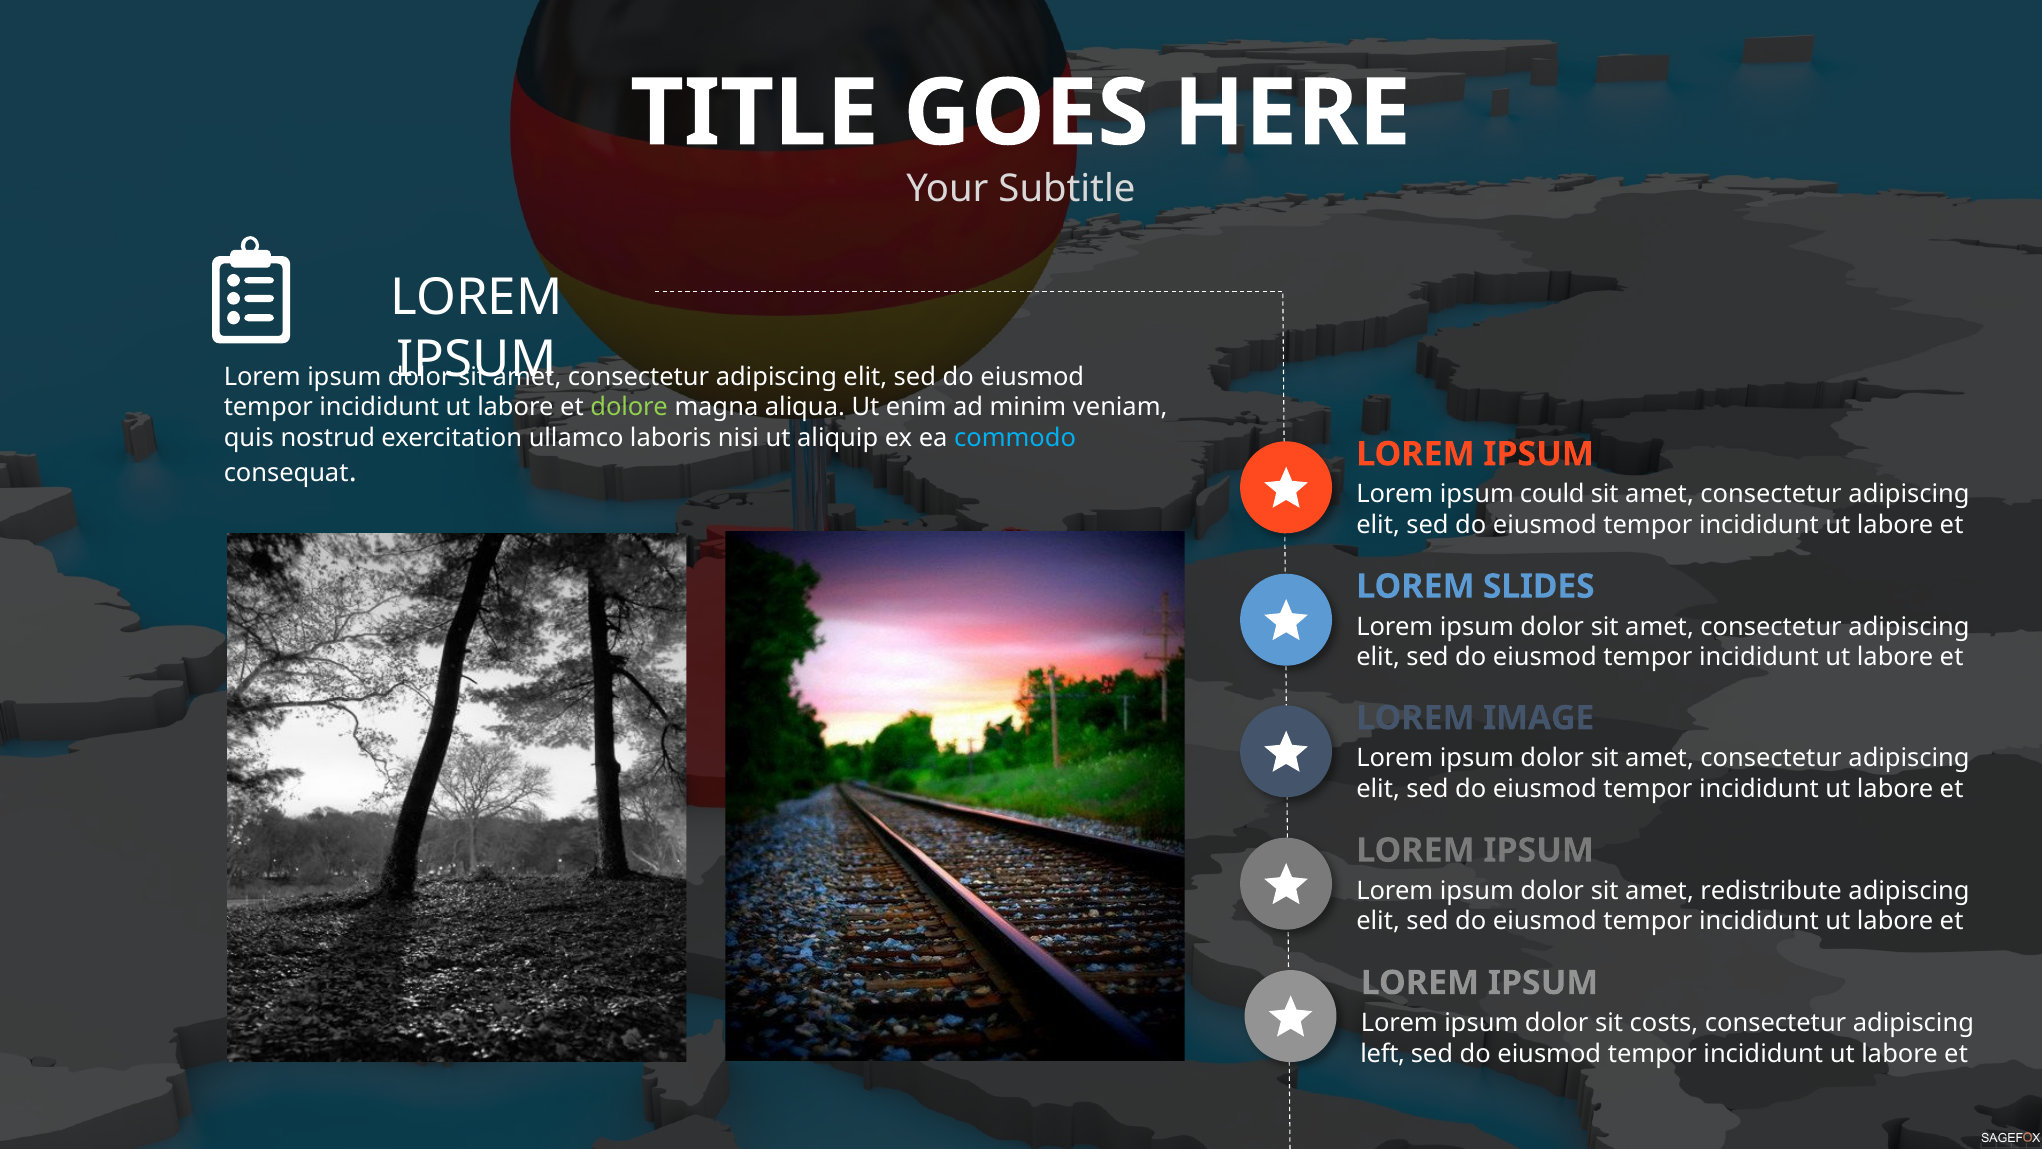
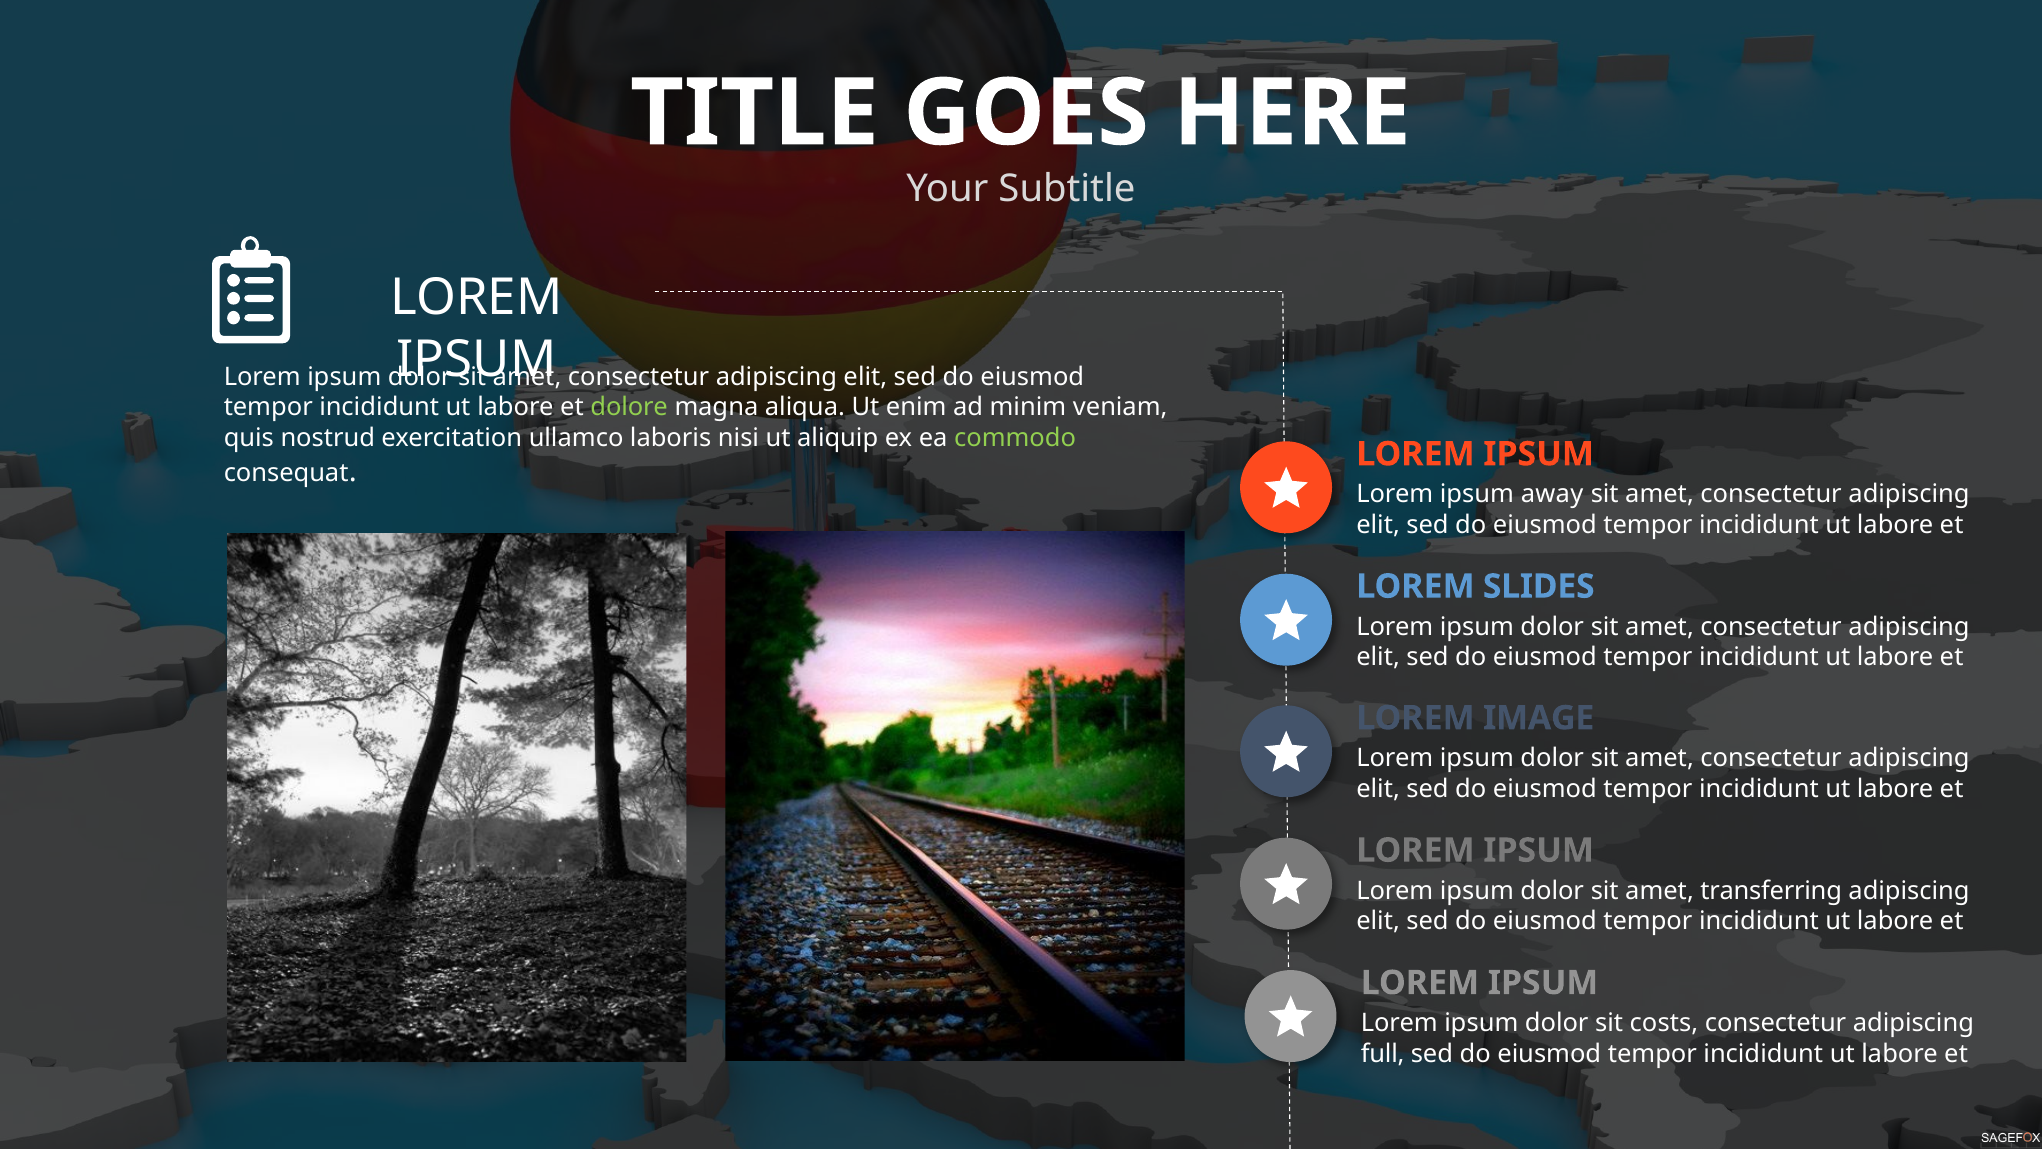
commodo colour: light blue -> light green (1015, 438)
could: could -> away (1552, 494)
redistribute: redistribute -> transferring (1771, 890)
left: left -> full (1383, 1053)
